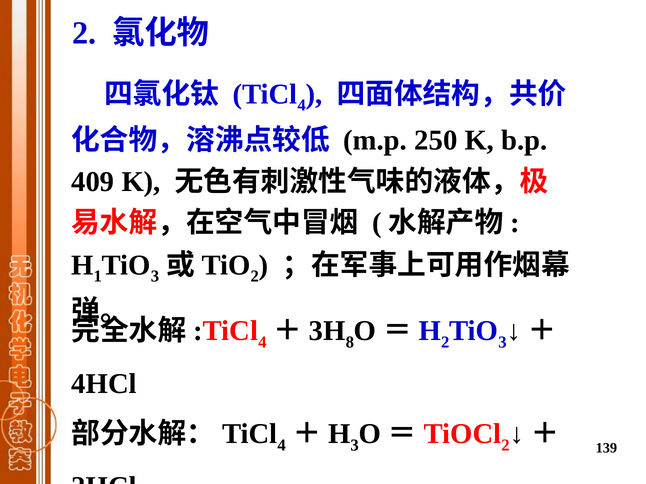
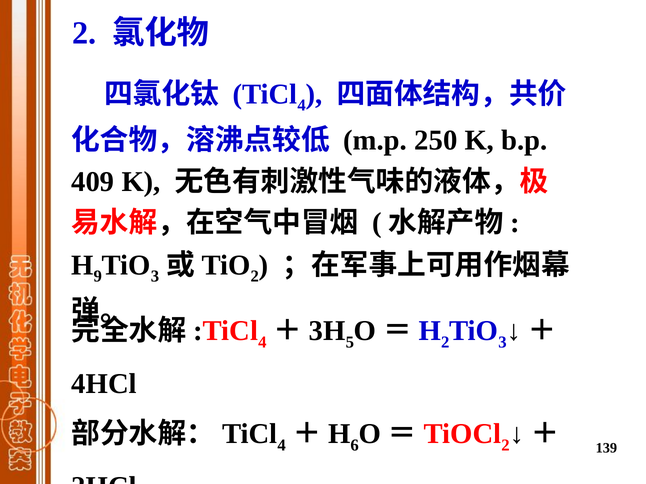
1: 1 -> 9 (98, 277)
8: 8 -> 5 (350, 342)
3: 3 -> 6 (355, 445)
